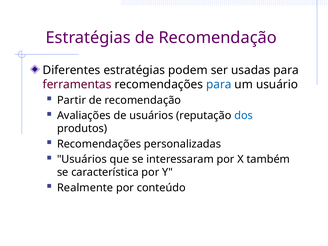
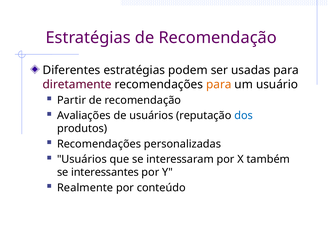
ferramentas: ferramentas -> diretamente (77, 84)
para colour: blue -> orange (219, 84)
característica: característica -> interessantes (105, 172)
